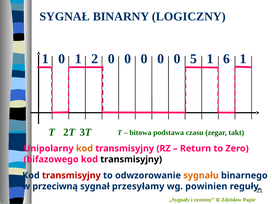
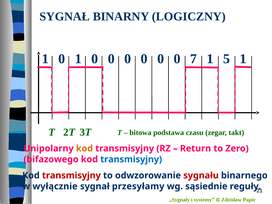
2: 2 -> 0 (95, 59)
5: 5 -> 7 (194, 59)
6: 6 -> 5 (227, 59)
transmisyjny colour: black -> blue (131, 159)
sygnału colour: orange -> red (201, 175)
przeciwną: przeciwną -> wyłącznie (55, 186)
powinien: powinien -> sąsiednie (206, 186)
